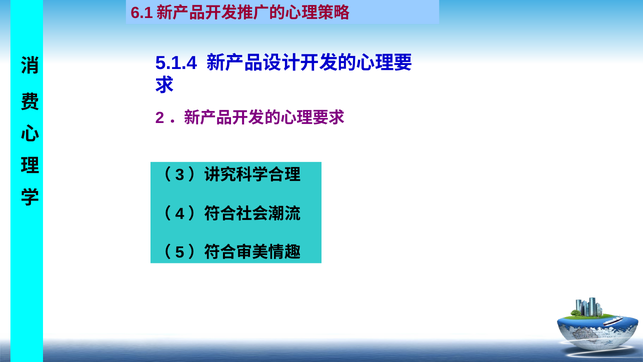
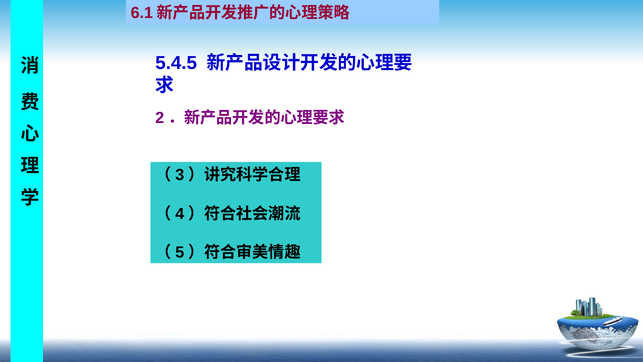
5.1.4: 5.1.4 -> 5.4.5 (176, 63)
